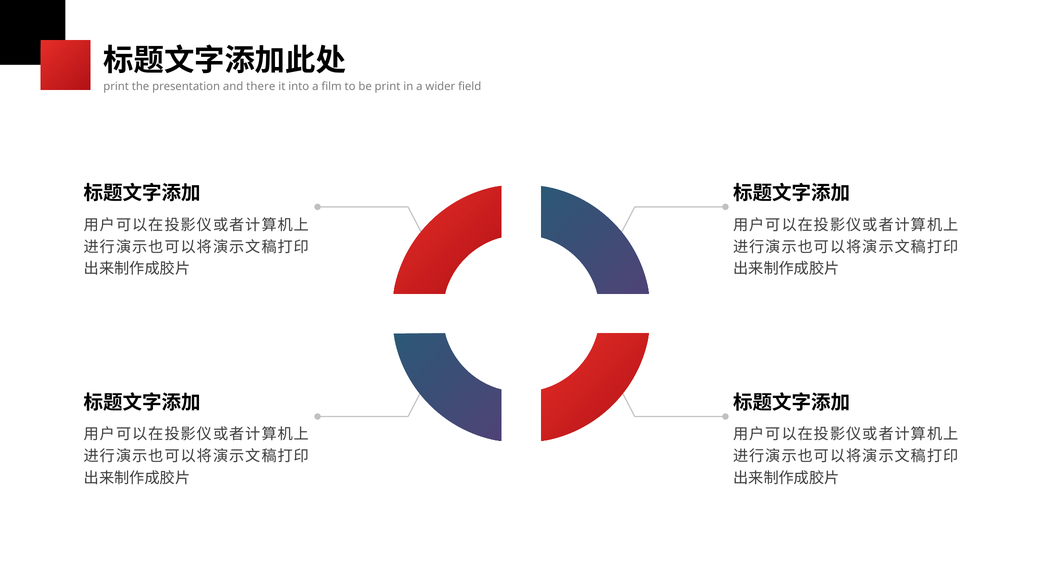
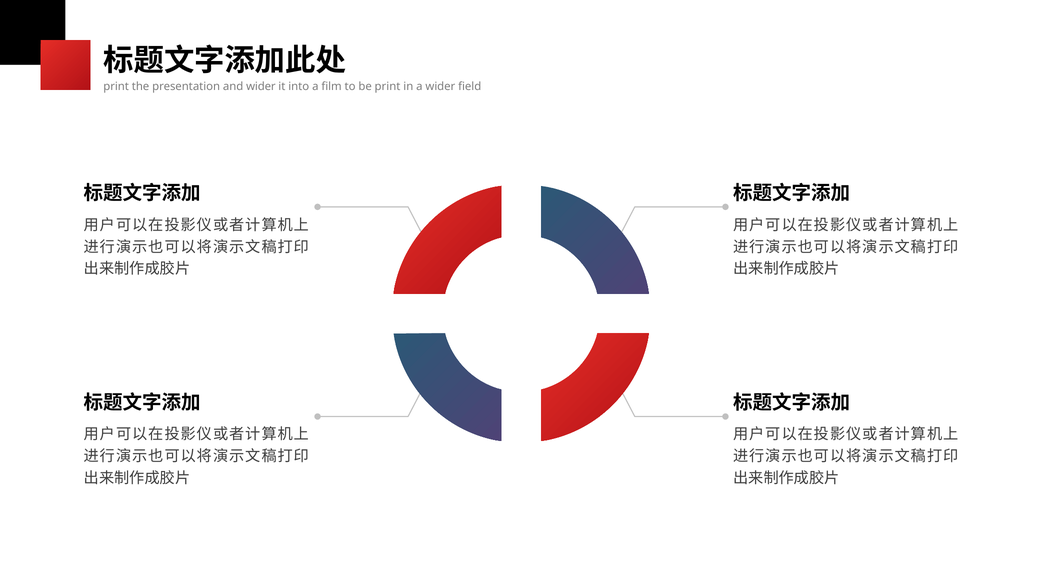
and there: there -> wider (261, 87)
